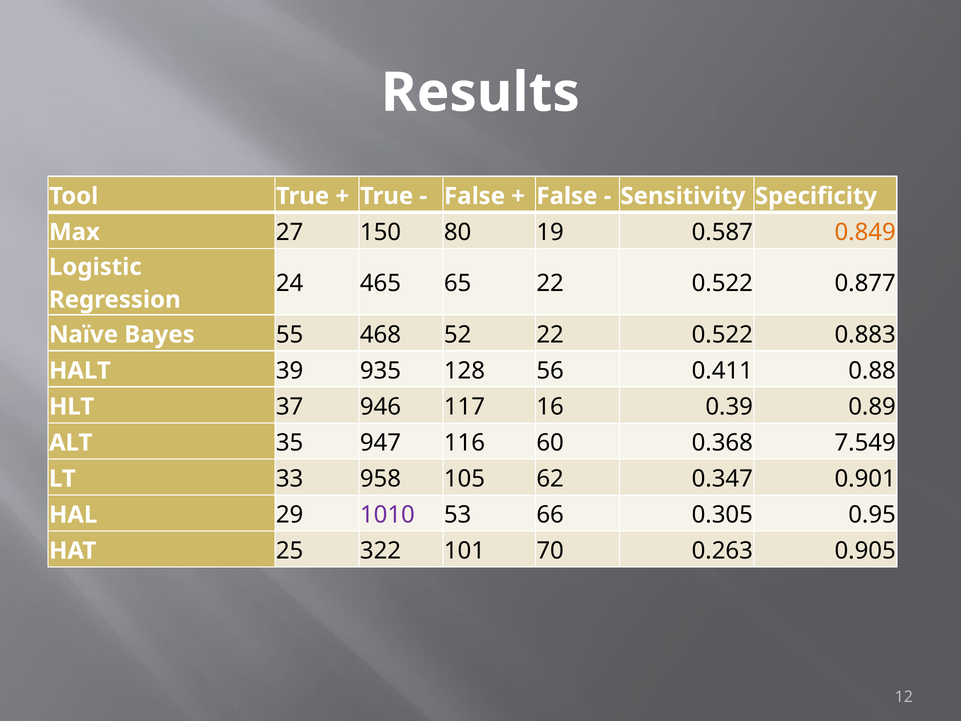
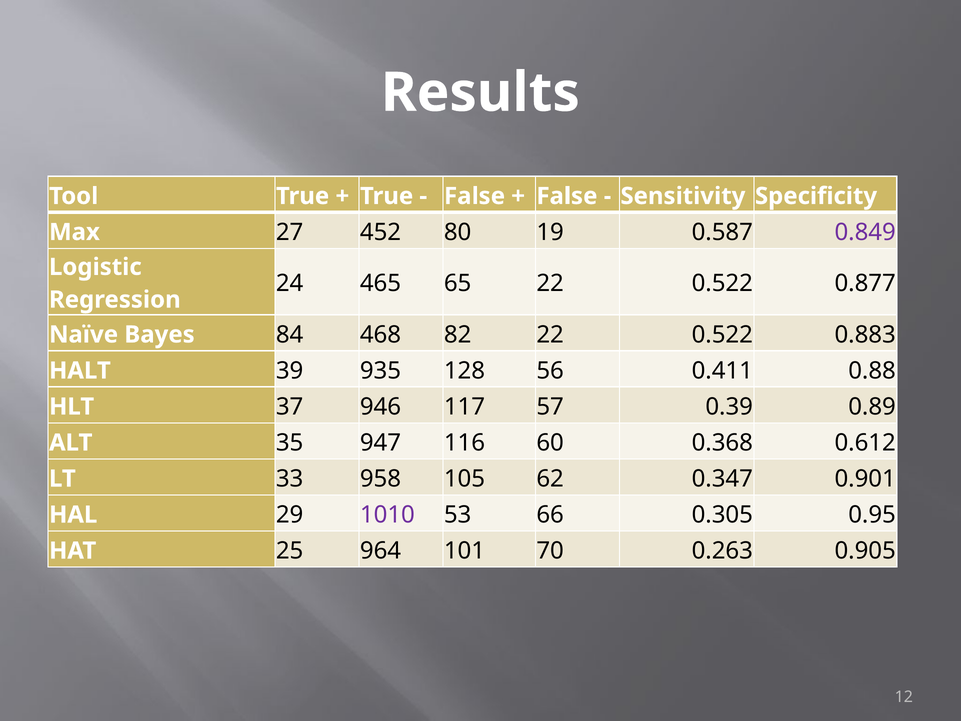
150: 150 -> 452 (381, 232)
0.849 colour: orange -> purple (865, 232)
55: 55 -> 84 (290, 334)
52: 52 -> 82 (458, 334)
16: 16 -> 57 (550, 407)
7.549: 7.549 -> 0.612 (865, 443)
322: 322 -> 964 (381, 551)
